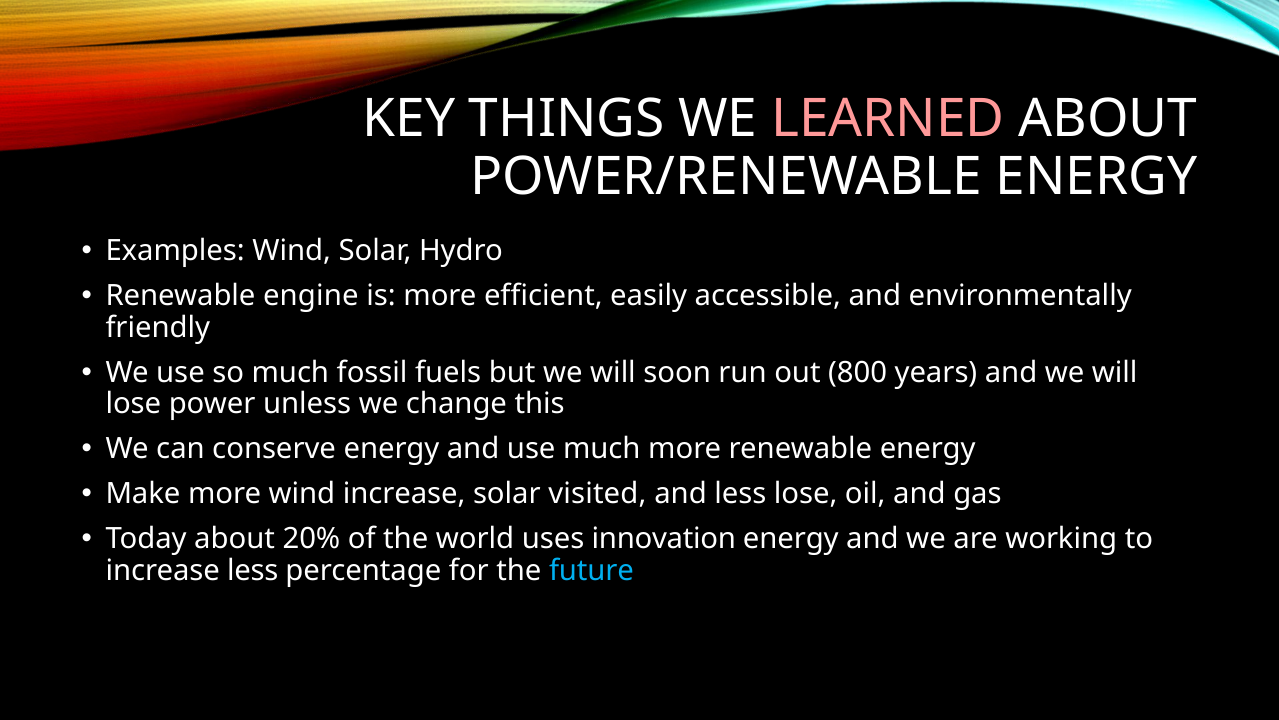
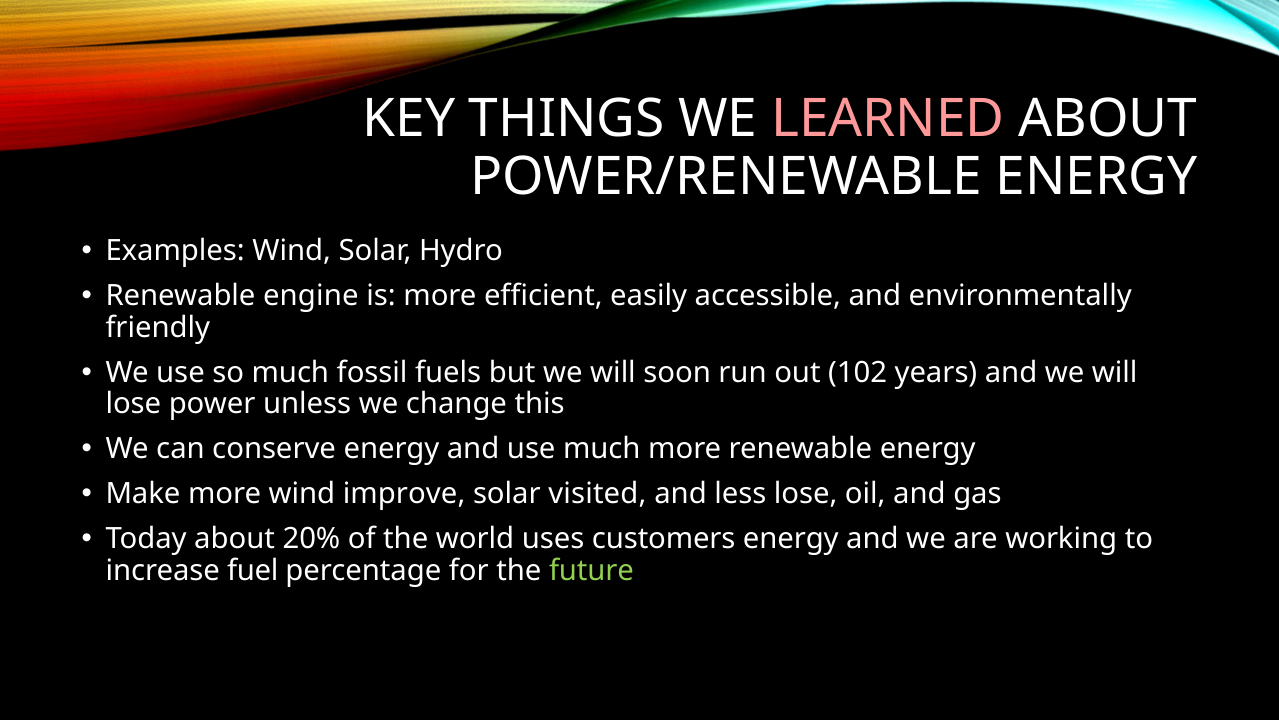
800: 800 -> 102 (858, 372)
wind increase: increase -> improve (404, 494)
innovation: innovation -> customers (664, 539)
increase less: less -> fuel (253, 570)
future colour: light blue -> light green (591, 570)
